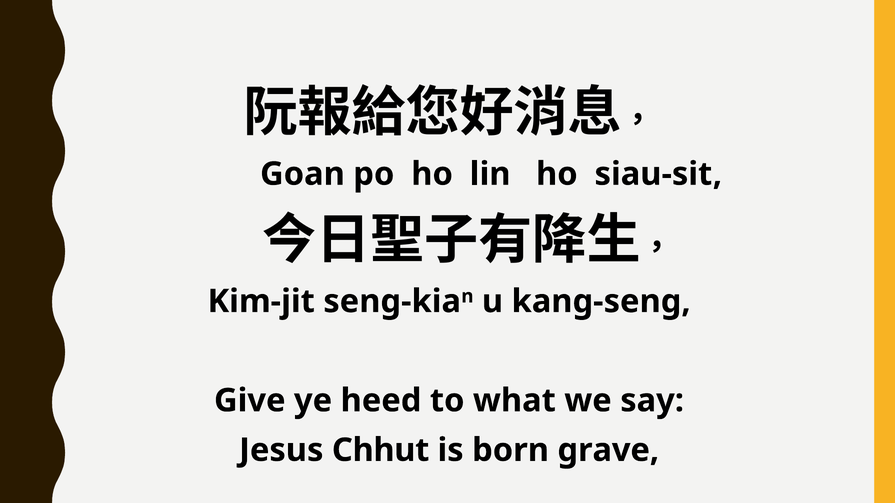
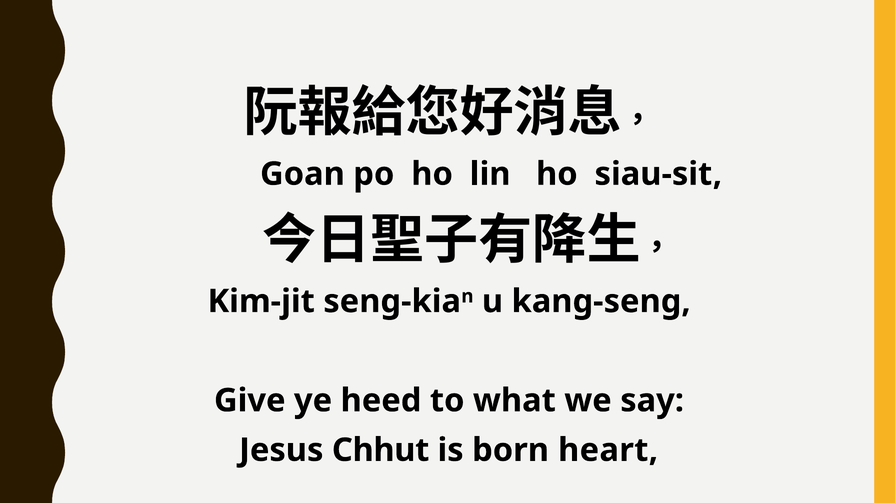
grave: grave -> heart (608, 451)
